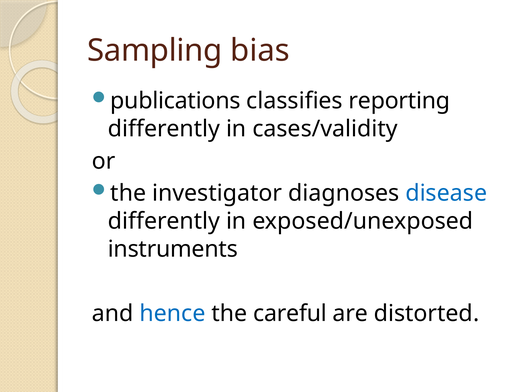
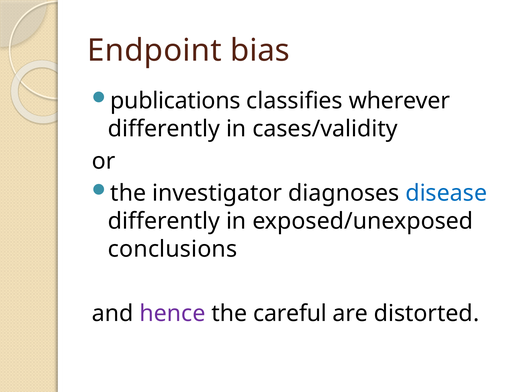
Sampling: Sampling -> Endpoint (154, 50)
reporting: reporting -> wherever (399, 101)
instruments: instruments -> conclusions (173, 249)
hence colour: blue -> purple (172, 313)
